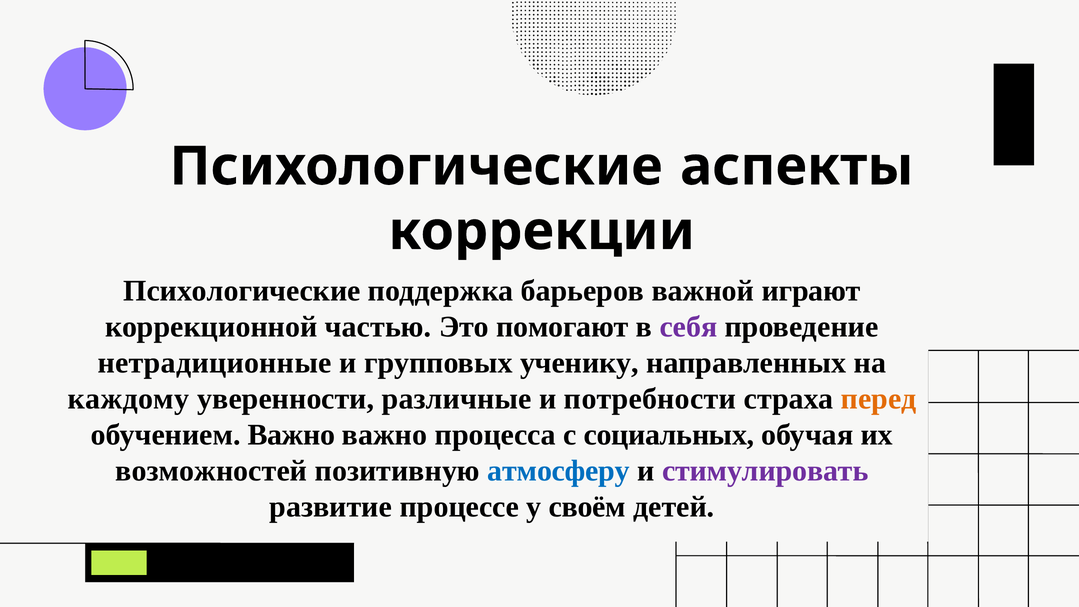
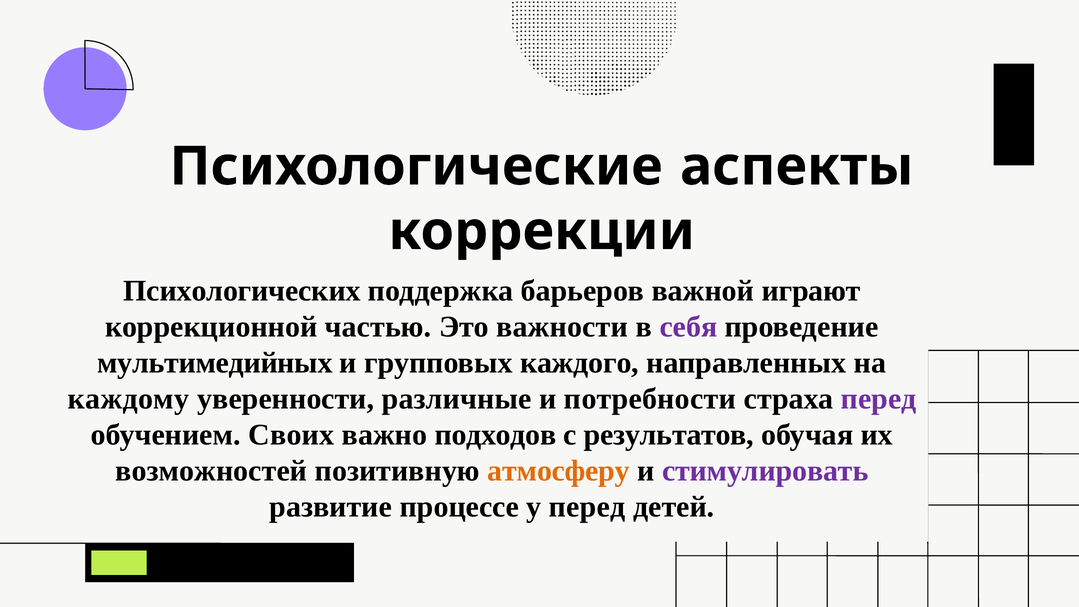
Психологические: Психологические -> Психологических (242, 291)
помогают: помогают -> важности (562, 327)
нетрадиционные: нетрадиционные -> мультимедийных (215, 363)
ученику: ученику -> каждого (579, 363)
перед colour: orange -> purple (879, 399)
обучением Важно: Важно -> Своих (291, 435)
процесса: процесса -> подходов (495, 435)
социальных: социальных -> результатов (669, 435)
атмосферу colour: blue -> orange (559, 471)
у своём: своём -> перед (587, 507)
